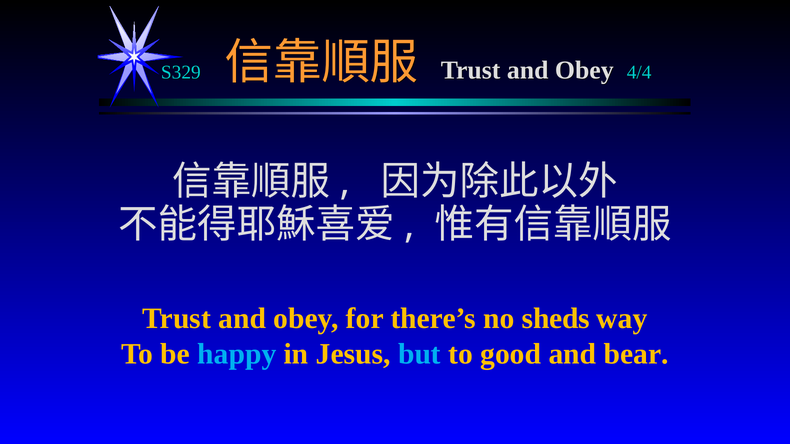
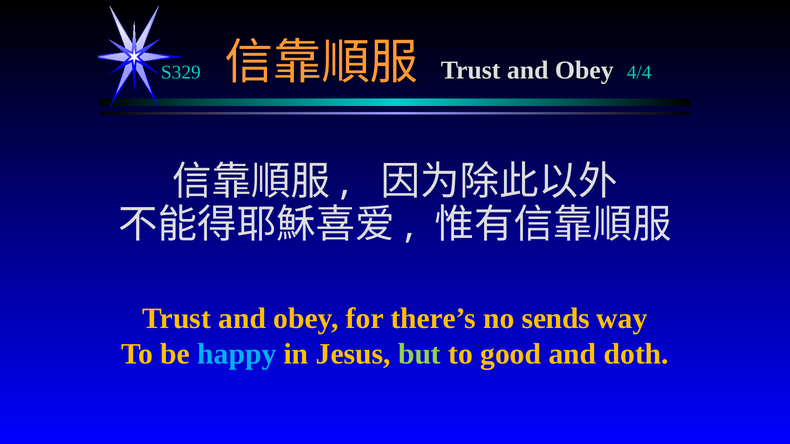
sheds: sheds -> sends (556, 319)
but colour: light blue -> light green (419, 354)
bear: bear -> doth (636, 354)
